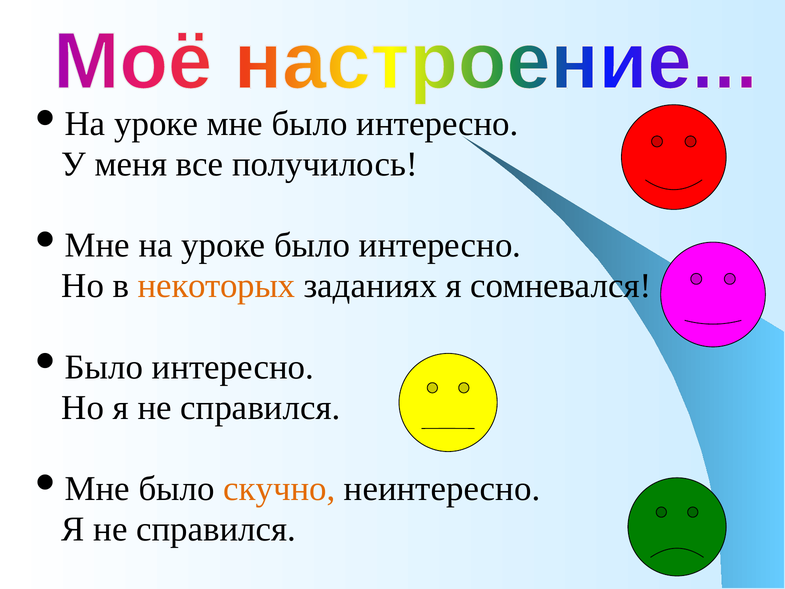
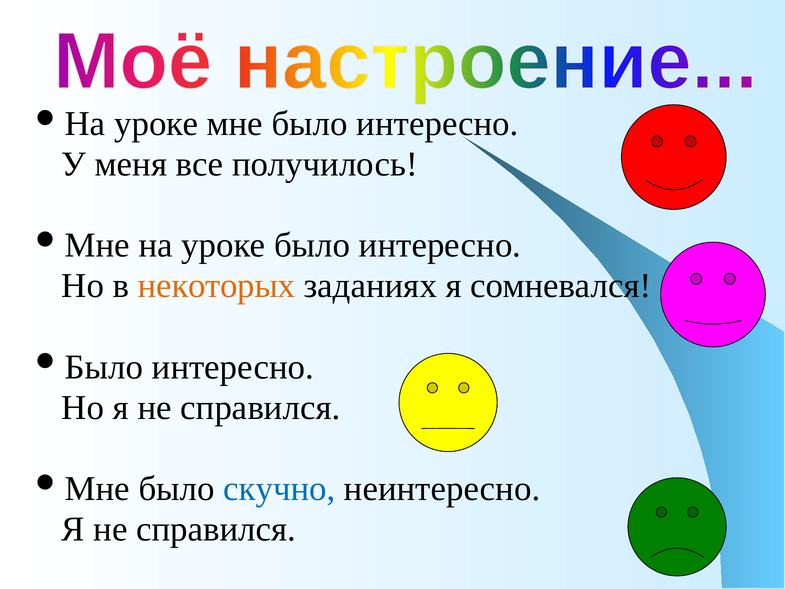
скучно colour: orange -> blue (279, 488)
